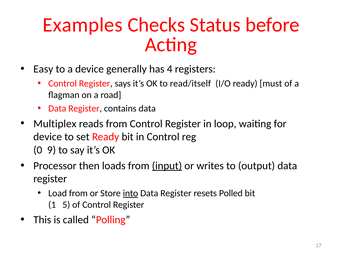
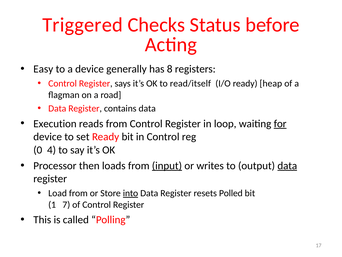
Examples: Examples -> Triggered (83, 25)
4: 4 -> 8 (170, 69)
must: must -> heap (271, 83)
Multiplex: Multiplex -> Execution (55, 123)
for underline: none -> present (280, 123)
9: 9 -> 4 (52, 150)
data underline: none -> present (287, 165)
5: 5 -> 7 (66, 204)
